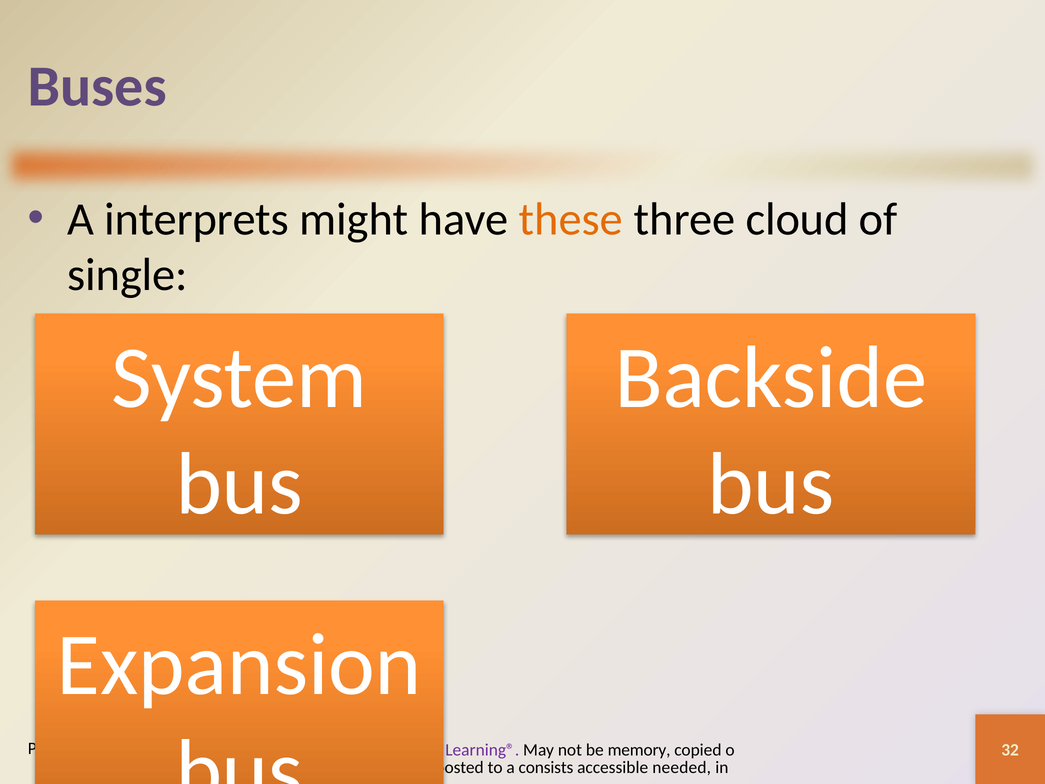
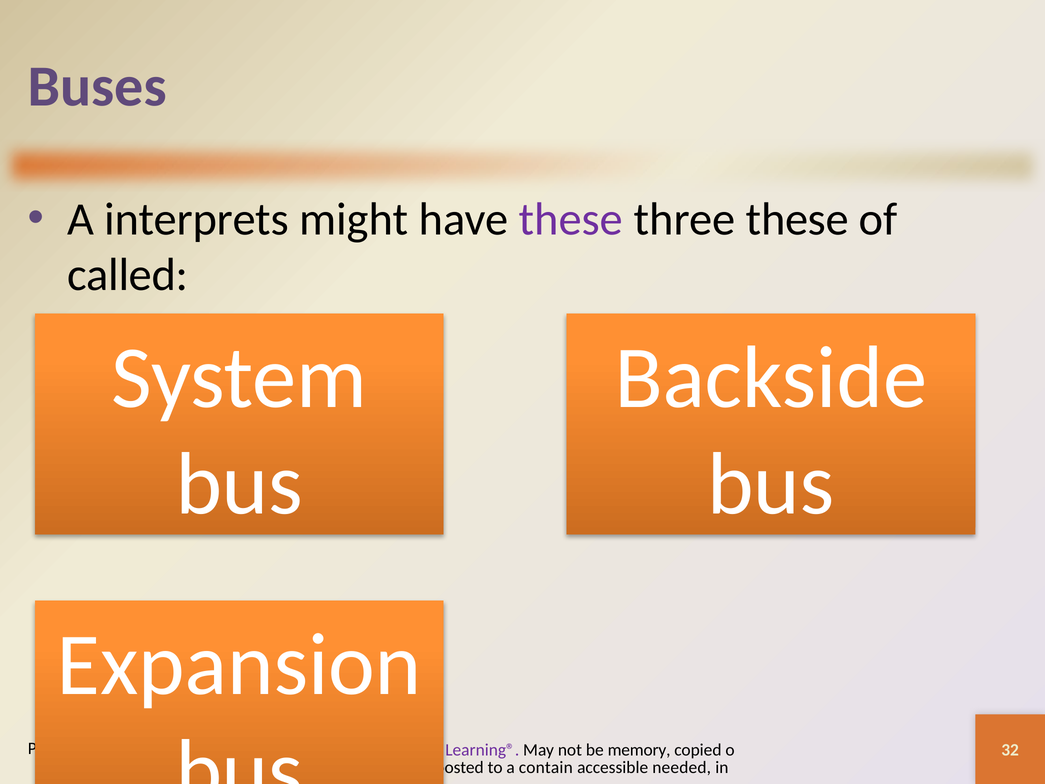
these colour: orange -> purple (571, 219)
three cloud: cloud -> these (797, 219)
single: single -> called (128, 275)
consists: consists -> contain (546, 767)
